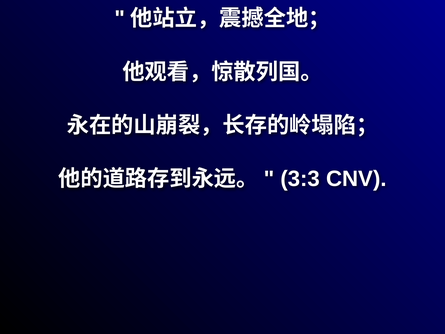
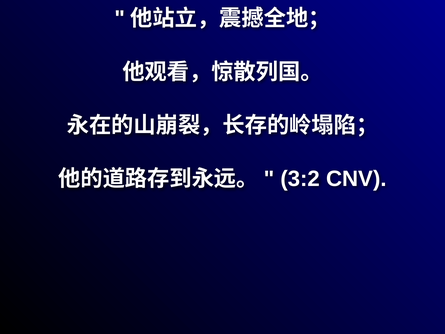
3:3: 3:3 -> 3:2 (300, 179)
